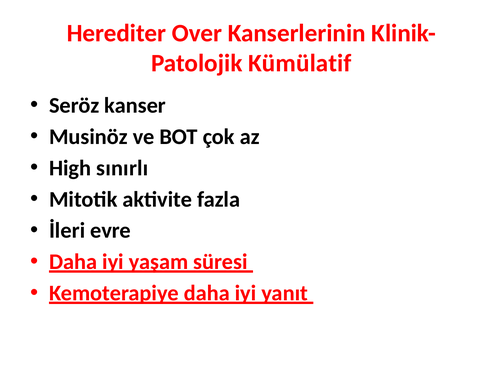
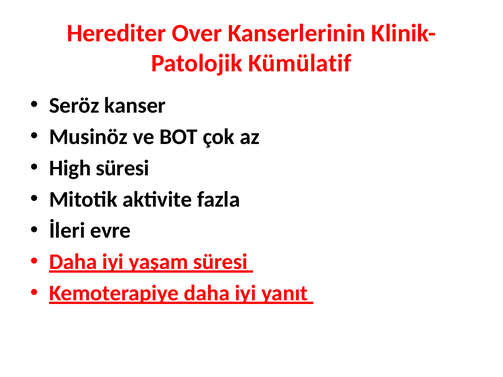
High sınırlı: sınırlı -> süresi (123, 168)
